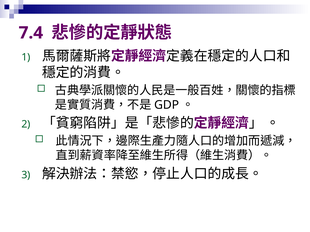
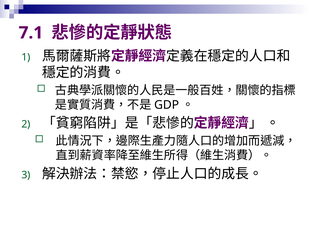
7.4: 7.4 -> 7.1 (31, 33)
